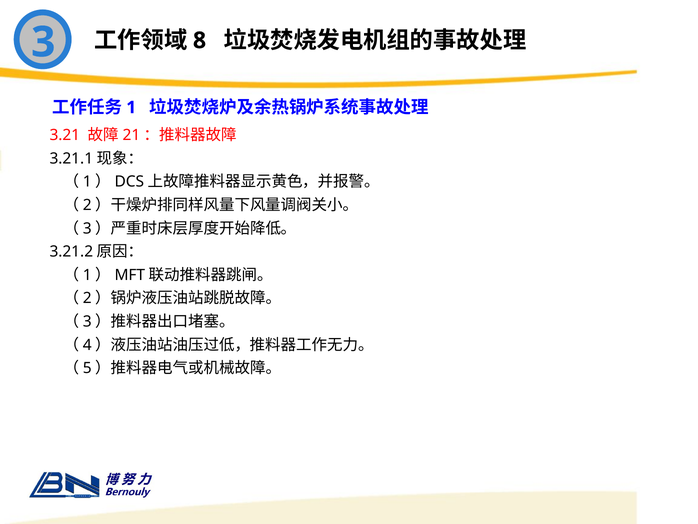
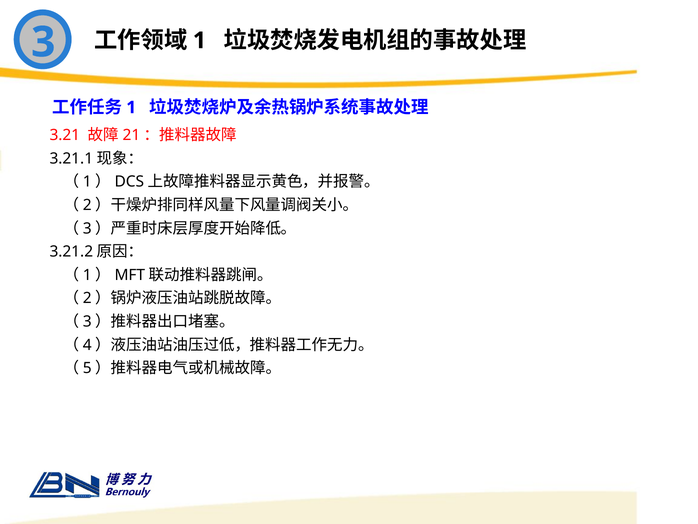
8: 8 -> 1 (200, 40)
